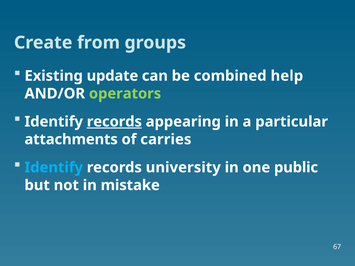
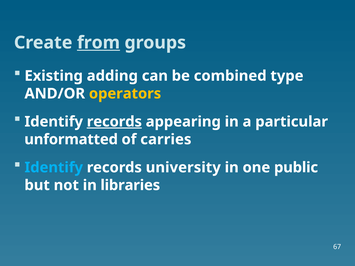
from underline: none -> present (98, 43)
update: update -> adding (112, 76)
help: help -> type (287, 76)
operators colour: light green -> yellow (125, 94)
attachments: attachments -> unformatted (71, 140)
mistake: mistake -> libraries (130, 185)
